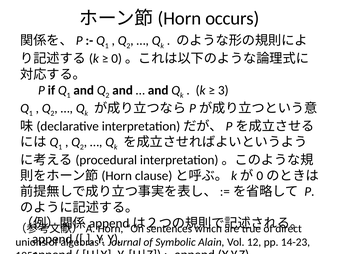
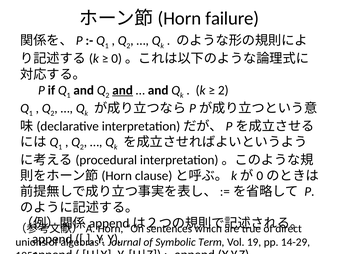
occurs: occurs -> failure (232, 18)
and underline: none -> present (123, 90)
3: 3 -> 2 (223, 90)
Alain: Alain -> Term (211, 242)
12: 12 -> 19 (254, 242)
14-23: 14-23 -> 14-29 (295, 242)
